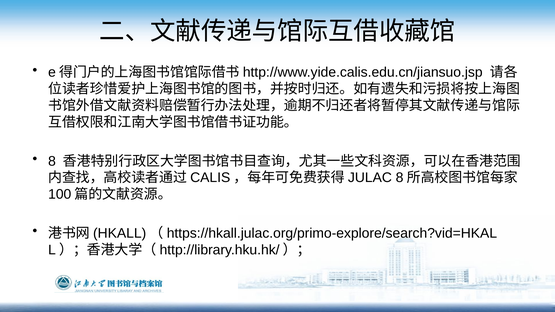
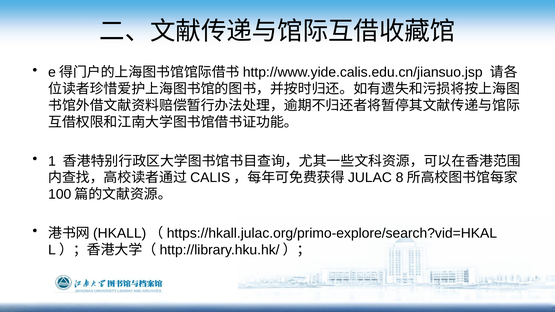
8: 8 -> 1 (52, 161)
